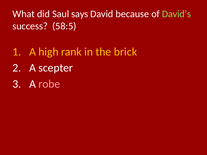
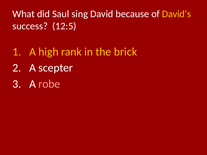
says: says -> sing (80, 14)
David’s colour: light green -> yellow (176, 14)
58:5: 58:5 -> 12:5 (64, 26)
